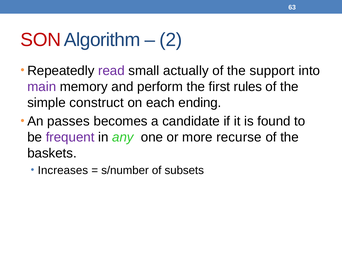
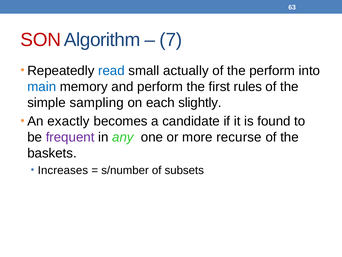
2: 2 -> 7 (171, 40)
read colour: purple -> blue (111, 70)
the support: support -> perform (272, 70)
main colour: purple -> blue (42, 86)
construct: construct -> sampling (97, 102)
ending: ending -> slightly (200, 102)
passes: passes -> exactly (69, 121)
